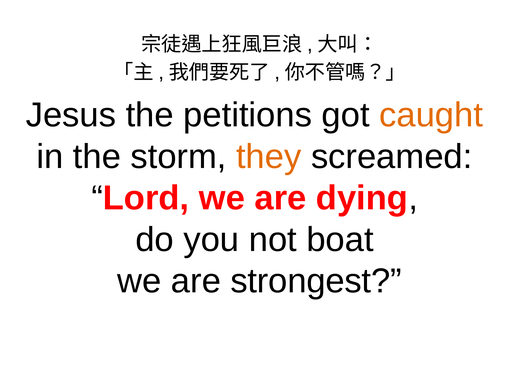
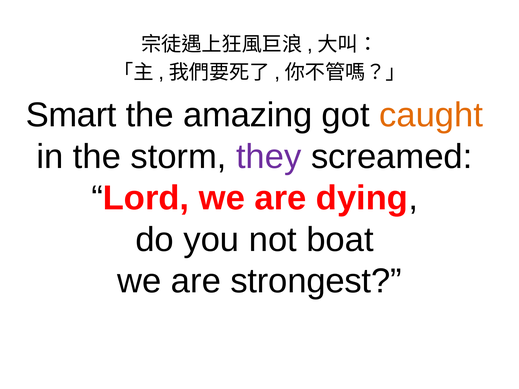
Jesus: Jesus -> Smart (71, 115)
petitions: petitions -> amazing (248, 115)
they colour: orange -> purple (269, 157)
